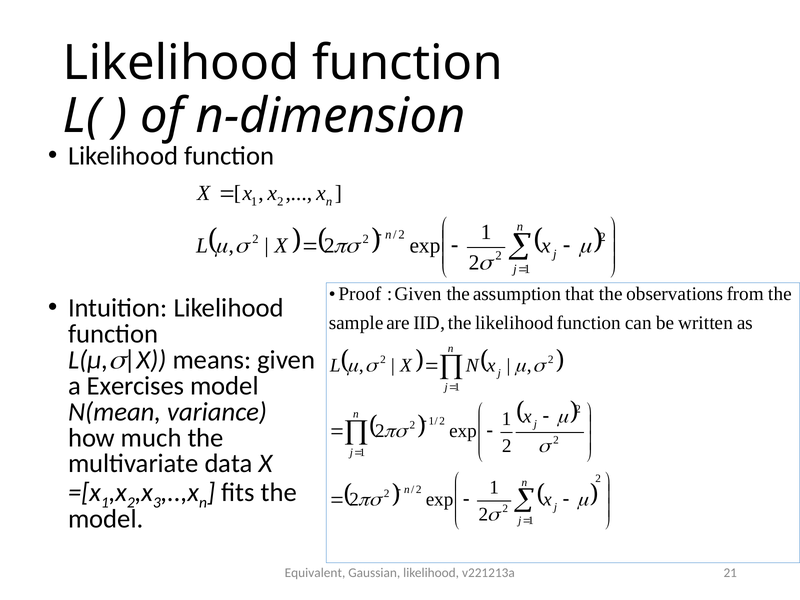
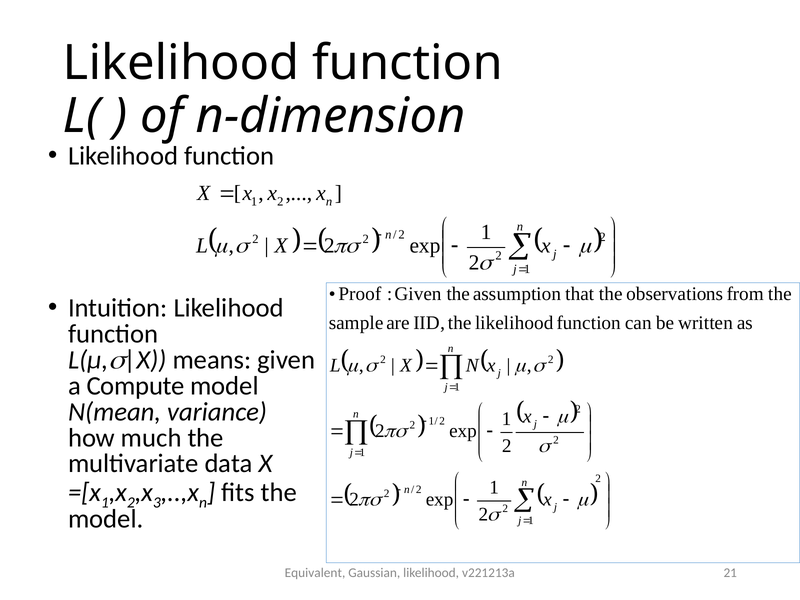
Exercises: Exercises -> Compute (136, 386)
